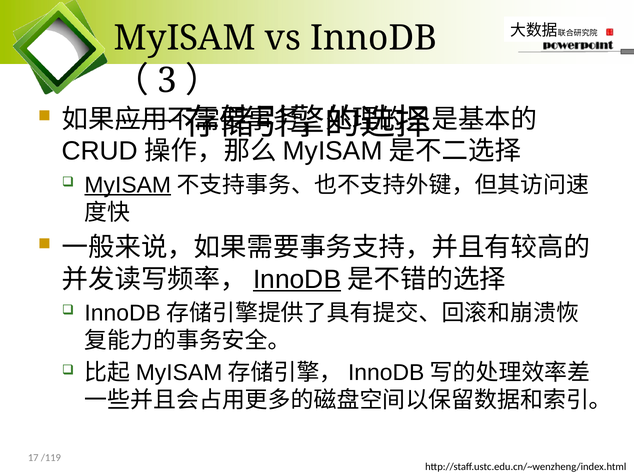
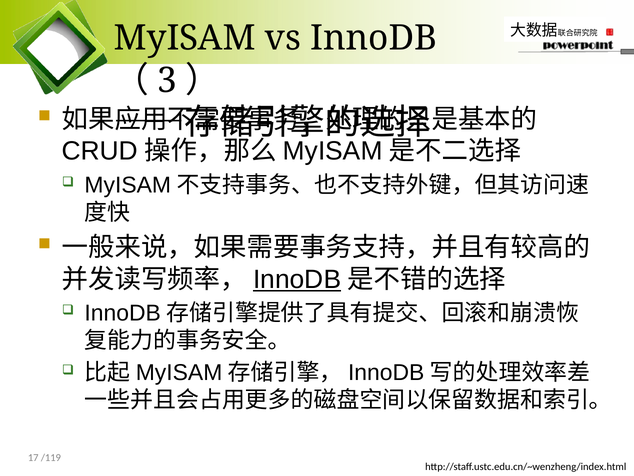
MyISAM underline: present -> none (128, 185)
